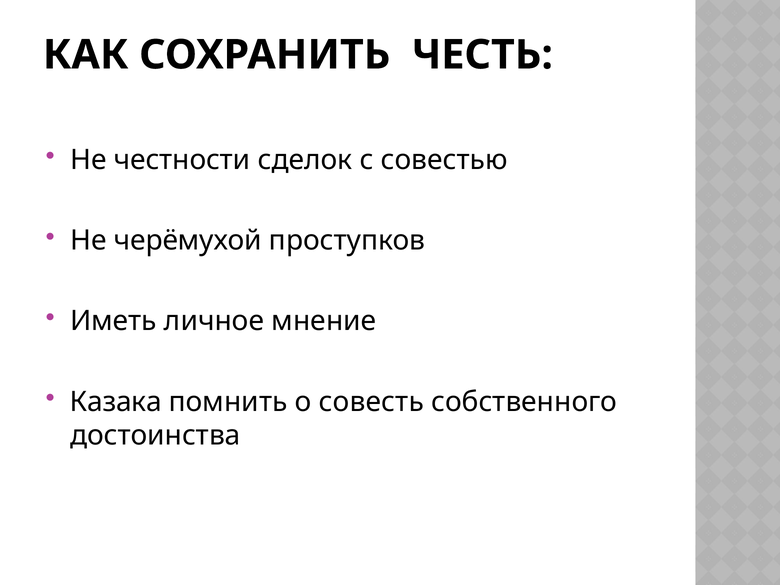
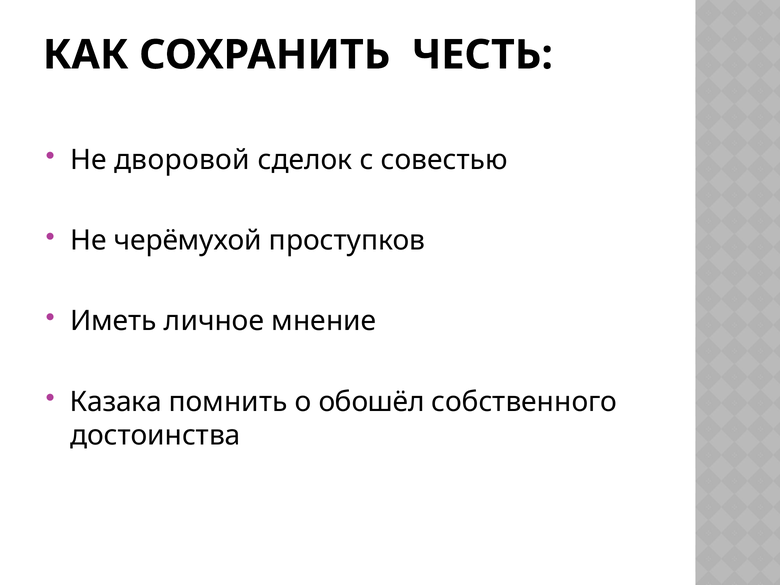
честности: честности -> дворовой (182, 160)
совесть: совесть -> обошёл (372, 402)
